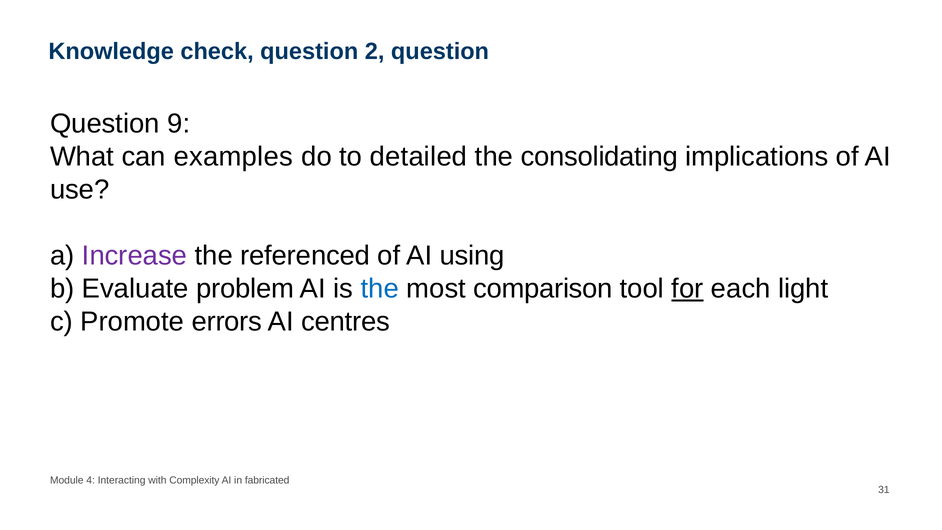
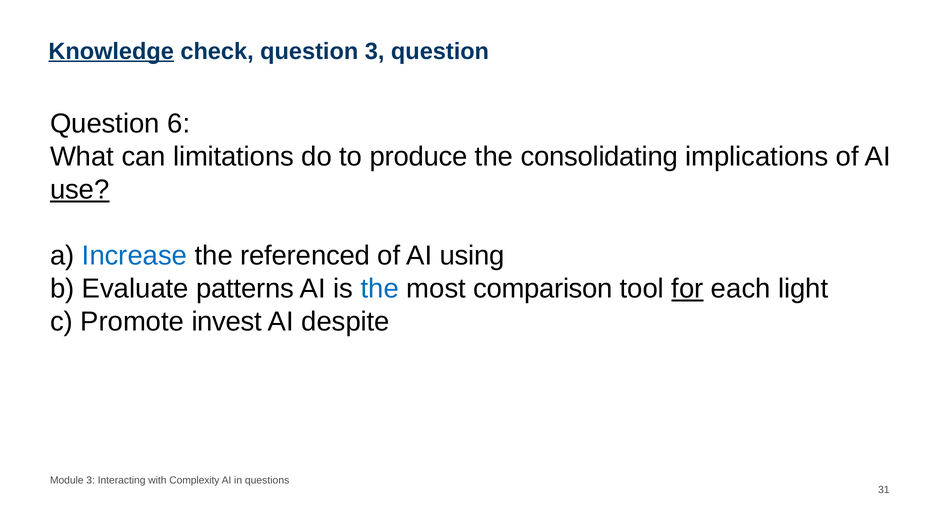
Knowledge underline: none -> present (111, 51)
question 2: 2 -> 3 (375, 51)
9: 9 -> 6 (179, 124)
examples: examples -> limitations (234, 157)
detailed: detailed -> produce (419, 157)
use underline: none -> present (80, 190)
Increase colour: purple -> blue (135, 256)
problem: problem -> patterns (245, 289)
errors: errors -> invest (227, 322)
centres: centres -> despite (346, 322)
Module 4: 4 -> 3 (91, 480)
fabricated: fabricated -> questions (267, 480)
